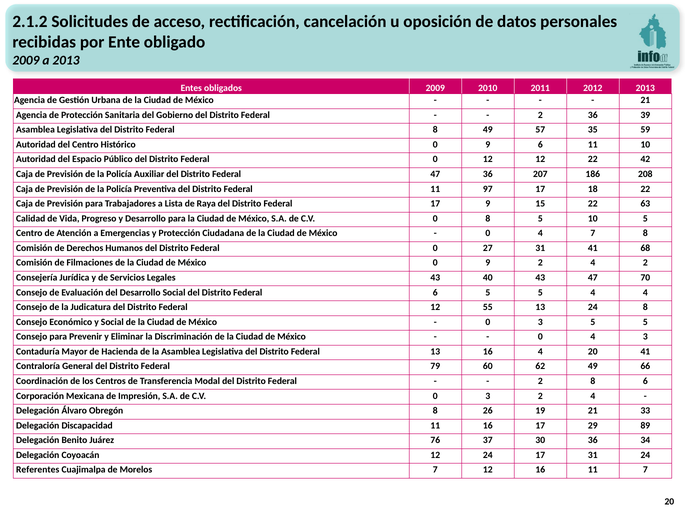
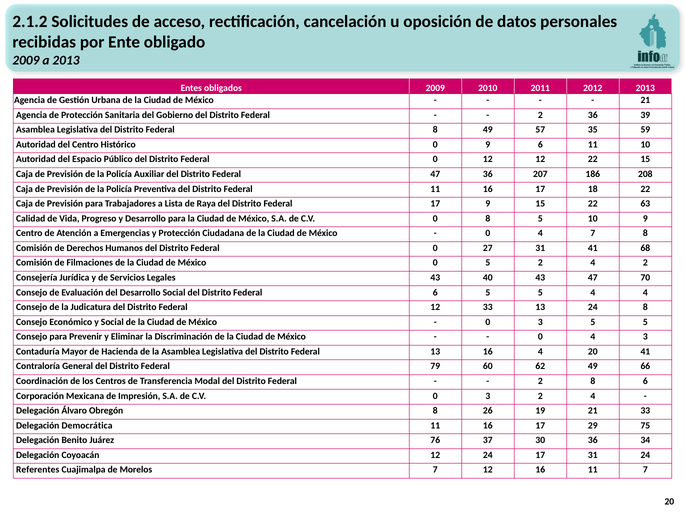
22 42: 42 -> 15 (645, 159)
Federal 11 97: 97 -> 16 (488, 189)
10 5: 5 -> 9 (645, 218)
México 0 9: 9 -> 5 (488, 263)
12 55: 55 -> 33 (488, 307)
Discapacidad: Discapacidad -> Democrática (87, 425)
89: 89 -> 75 (645, 425)
